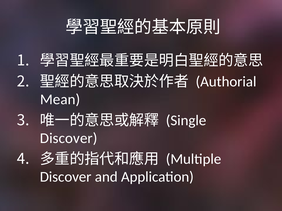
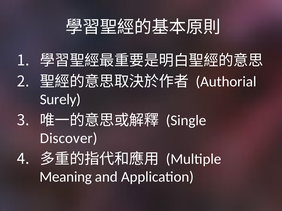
Mean: Mean -> Surely (60, 100)
Discover: Discover -> Meaning (66, 177)
